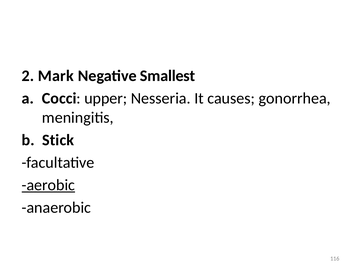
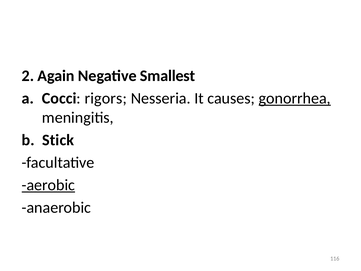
Mark: Mark -> Again (56, 76)
upper: upper -> rigors (106, 98)
gonorrhea underline: none -> present (295, 98)
